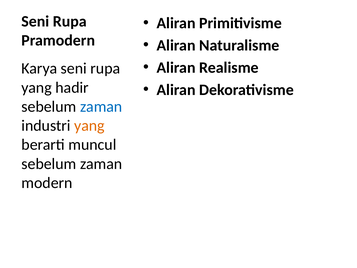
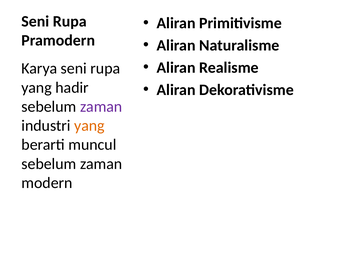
zaman colour: blue -> purple (101, 107)
